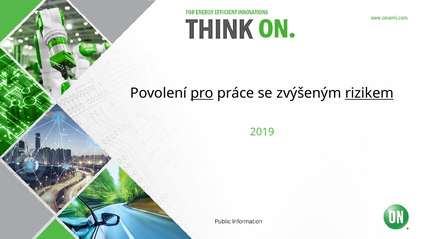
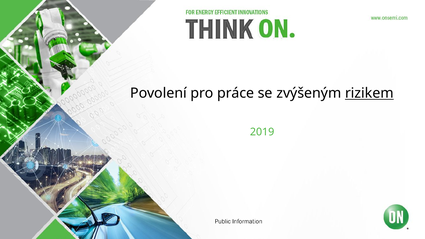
pro underline: present -> none (202, 93)
